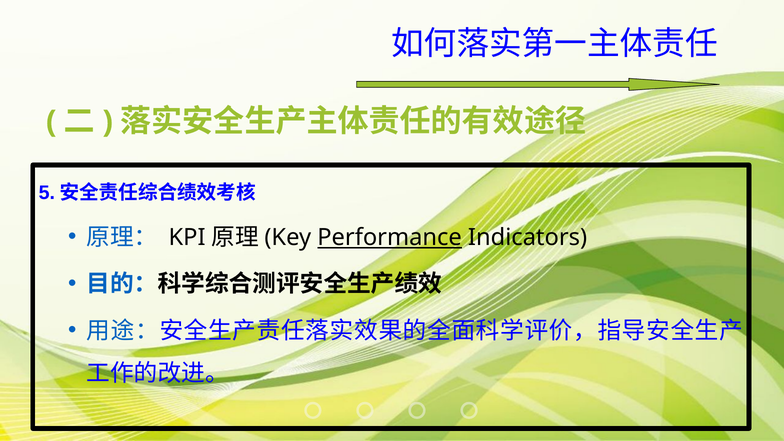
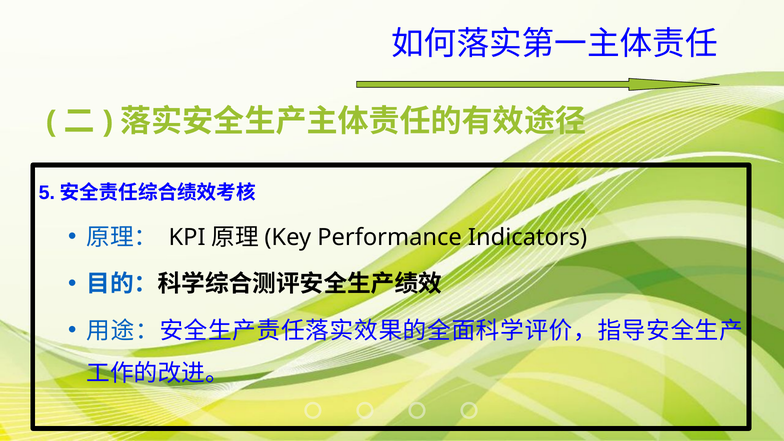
Performance underline: present -> none (390, 237)
